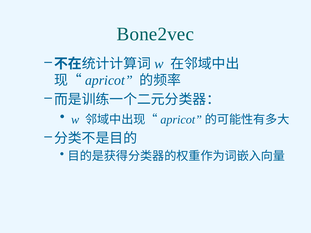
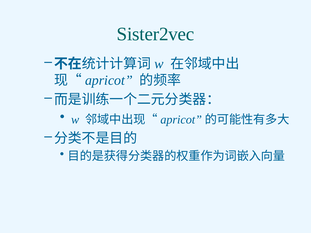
Bone2vec: Bone2vec -> Sister2vec (156, 34)
